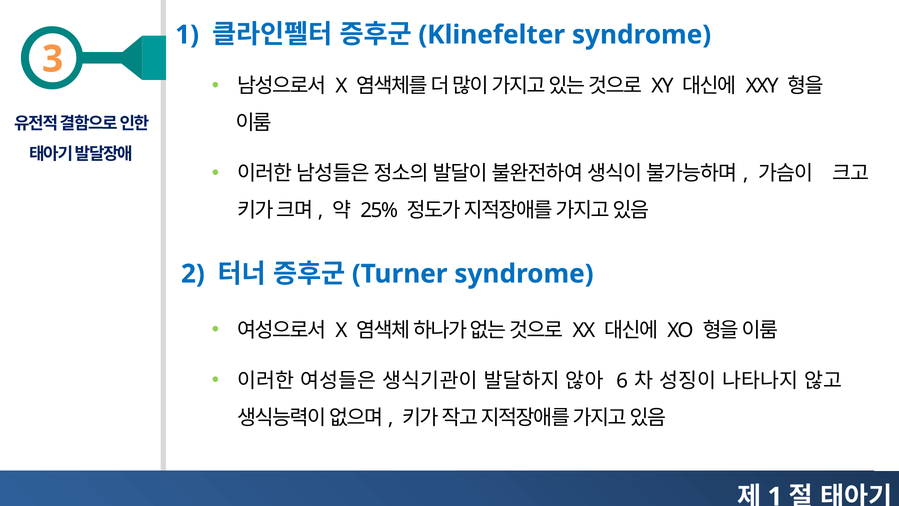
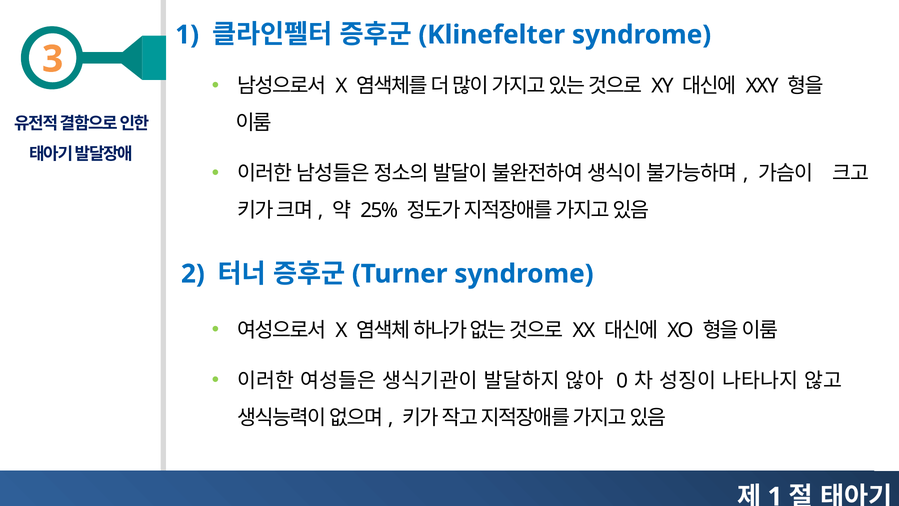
6: 6 -> 0 (622, 381)
